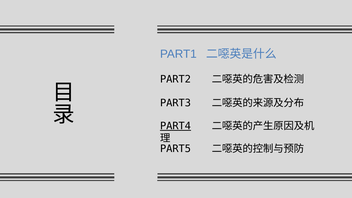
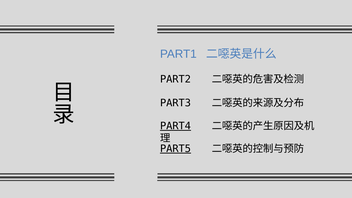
PART5 underline: none -> present (175, 149)
